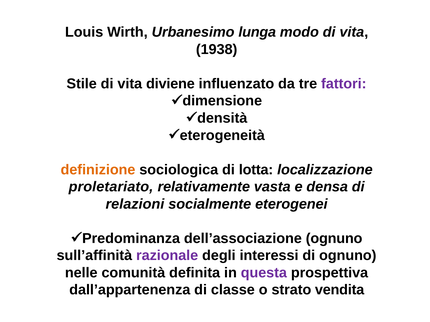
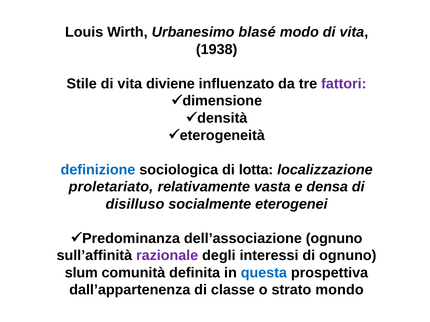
lunga: lunga -> blasé (257, 32)
definizione colour: orange -> blue (98, 170)
relazioni: relazioni -> disilluso (135, 204)
nelle: nelle -> slum (81, 273)
questa colour: purple -> blue (264, 273)
vendita: vendita -> mondo (339, 290)
